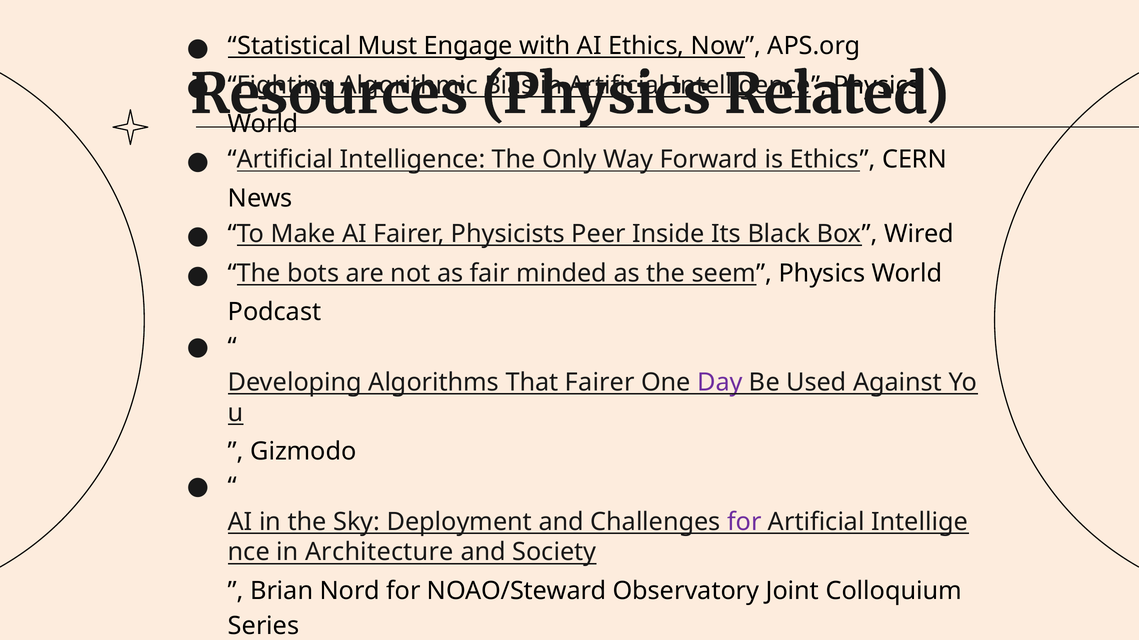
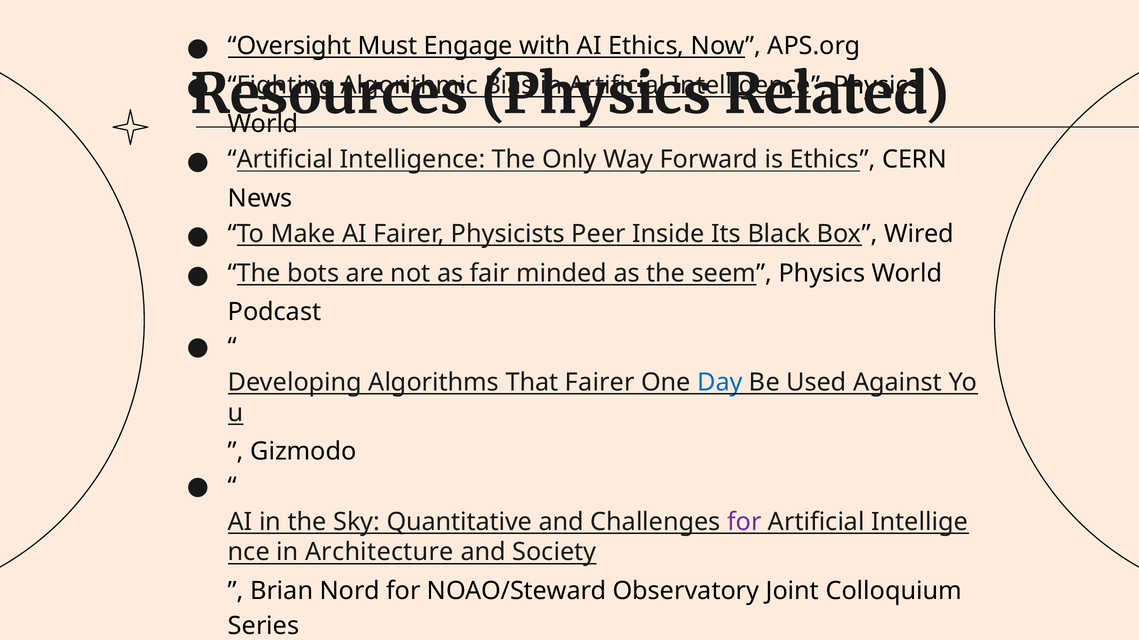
Statistical: Statistical -> Oversight (290, 46)
Day colour: purple -> blue (720, 383)
Deployment: Deployment -> Quantitative (459, 522)
